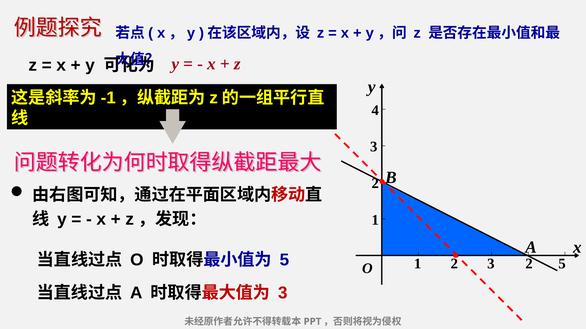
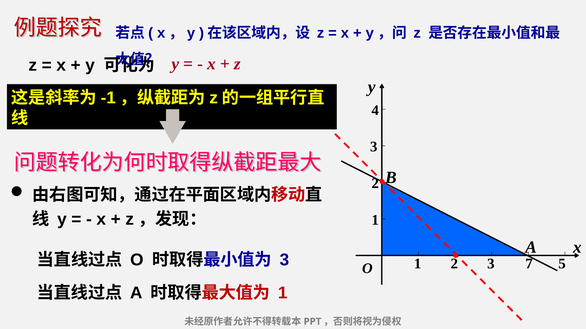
5: 5 -> 3 (284, 260)
2: 2 -> 7 (529, 264)
3: 3 -> 1 (283, 293)
